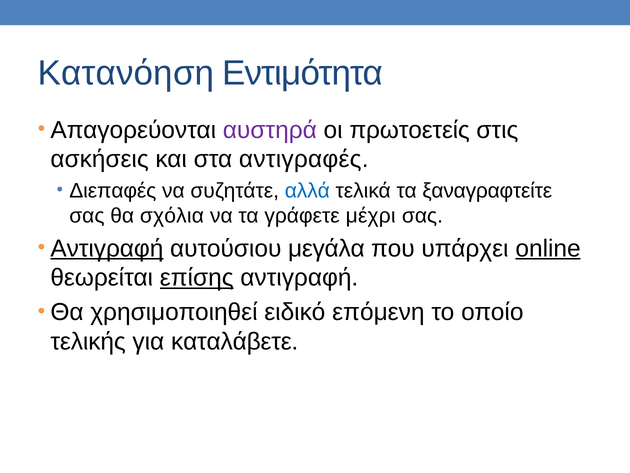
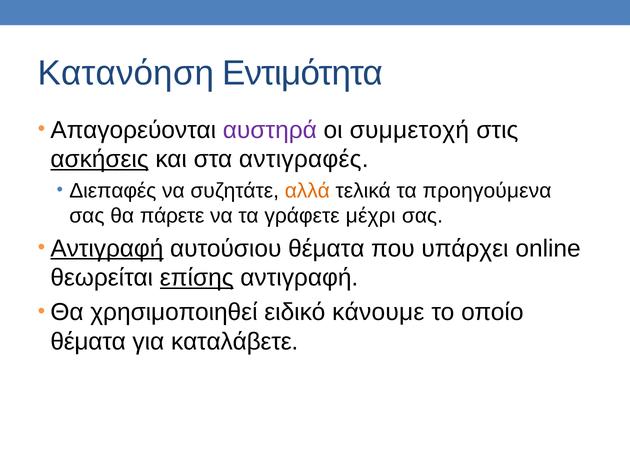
πρωτοετείς: πρωτοετείς -> συμμετοχή (409, 130)
ασκήσεις underline: none -> present (100, 159)
αλλά colour: blue -> orange (307, 191)
ξαναγραφτείτε: ξαναγραφτείτε -> προηγούμενα (487, 191)
σχόλια: σχόλια -> πάρετε (172, 216)
αυτούσιου μεγάλα: μεγάλα -> θέματα (326, 248)
online underline: present -> none (548, 248)
επόμενη: επόμενη -> κάνουμε (378, 312)
τελικής: τελικής -> θέματα (88, 341)
